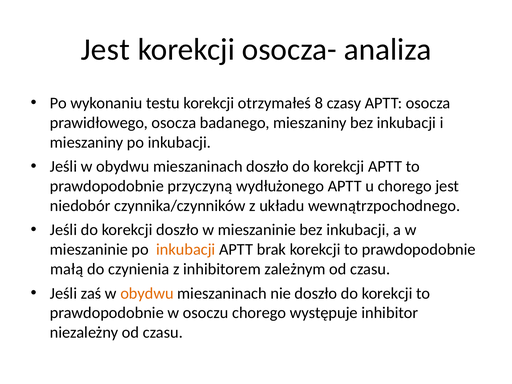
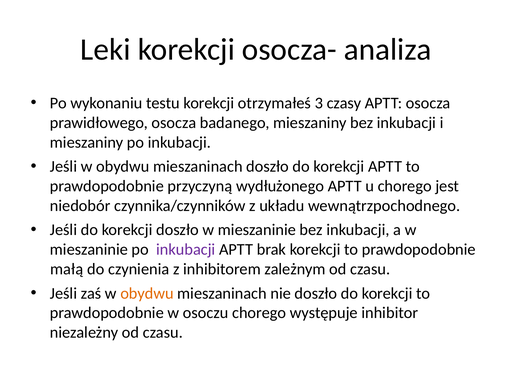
Jest: Jest -> Leki (105, 50)
8: 8 -> 3 (319, 103)
inkubacji colour: orange -> purple (186, 250)
